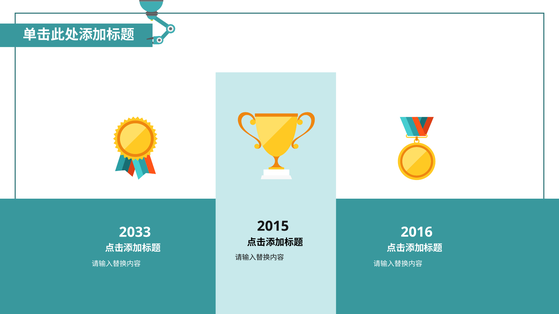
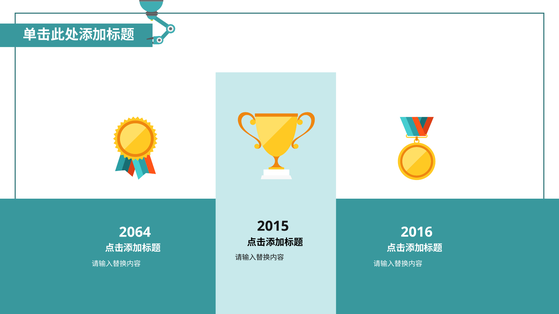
2033: 2033 -> 2064 (135, 233)
